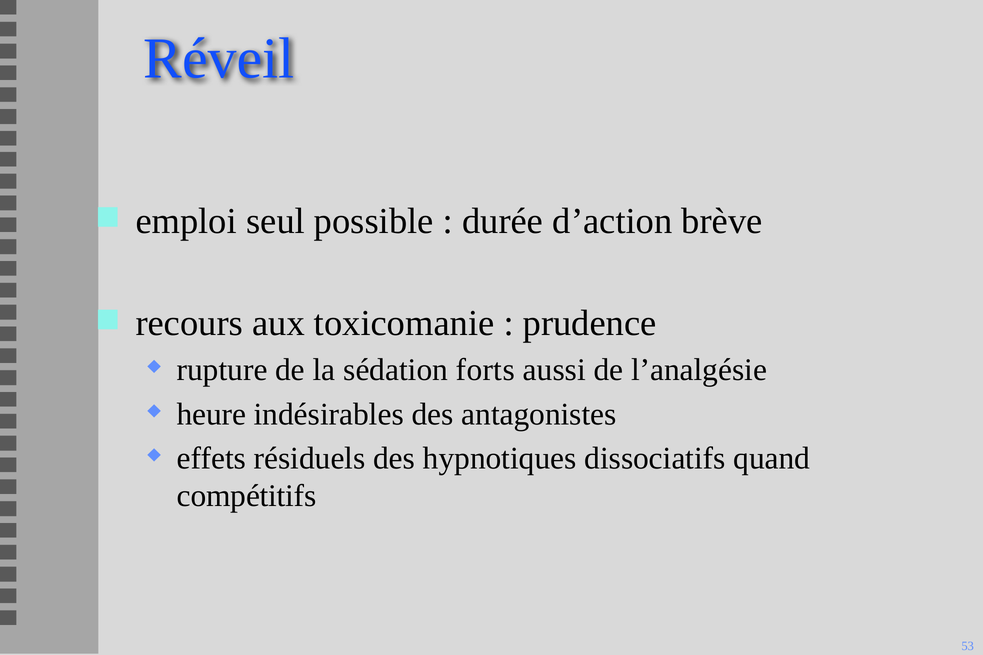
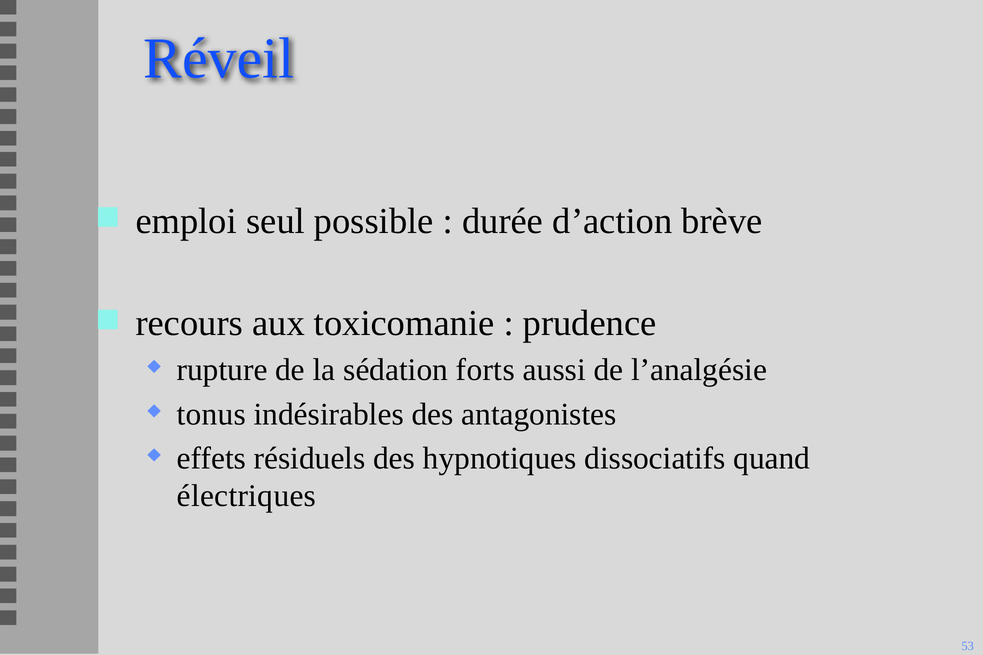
heure: heure -> tonus (211, 414)
compétitifs: compétitifs -> électriques (246, 496)
